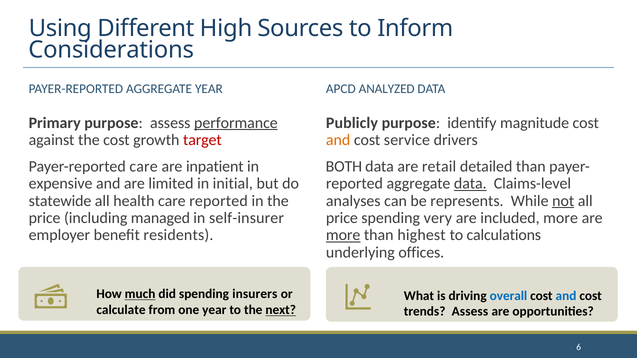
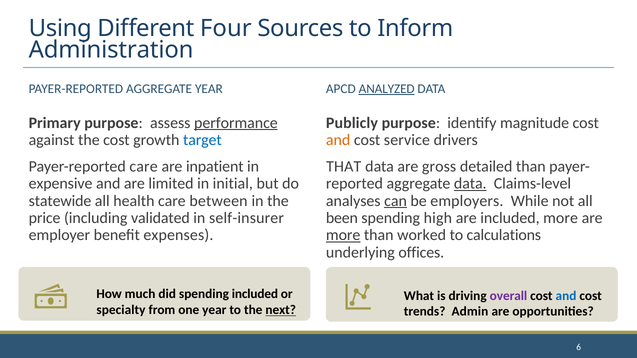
High: High -> Four (226, 28)
Considerations: Considerations -> Administration (111, 50)
ANALYZED underline: none -> present (387, 89)
target colour: red -> blue (202, 140)
BOTH: BOTH -> THAT (344, 167)
retail: retail -> gross (439, 167)
care reported: reported -> between (219, 201)
can underline: none -> present (396, 201)
represents: represents -> employers (467, 201)
not underline: present -> none (563, 201)
managed: managed -> validated (160, 218)
price: price -> been (342, 218)
very: very -> high (438, 218)
residents: residents -> expenses (178, 235)
highest: highest -> worked (422, 235)
much underline: present -> none (140, 294)
spending insurers: insurers -> included (255, 294)
overall colour: blue -> purple (508, 296)
calculate: calculate -> specialty (121, 310)
trends Assess: Assess -> Admin (470, 312)
